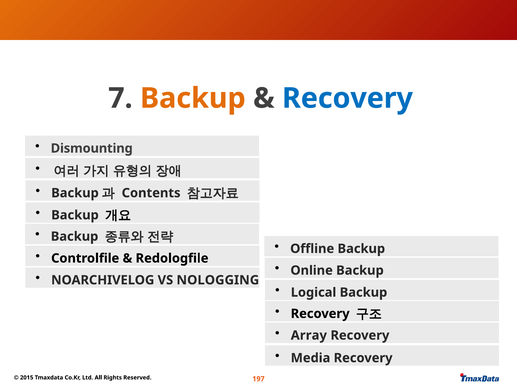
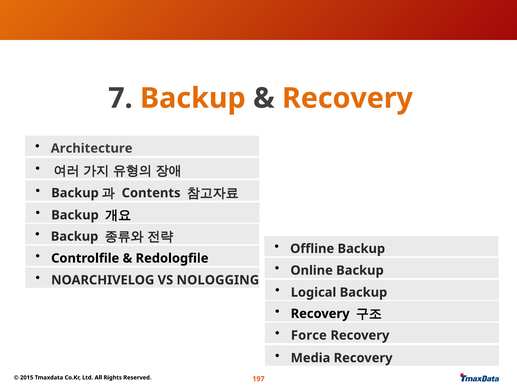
Recovery colour: blue -> orange (347, 98)
Dismounting: Dismounting -> Architecture (92, 148)
Array: Array -> Force (309, 335)
